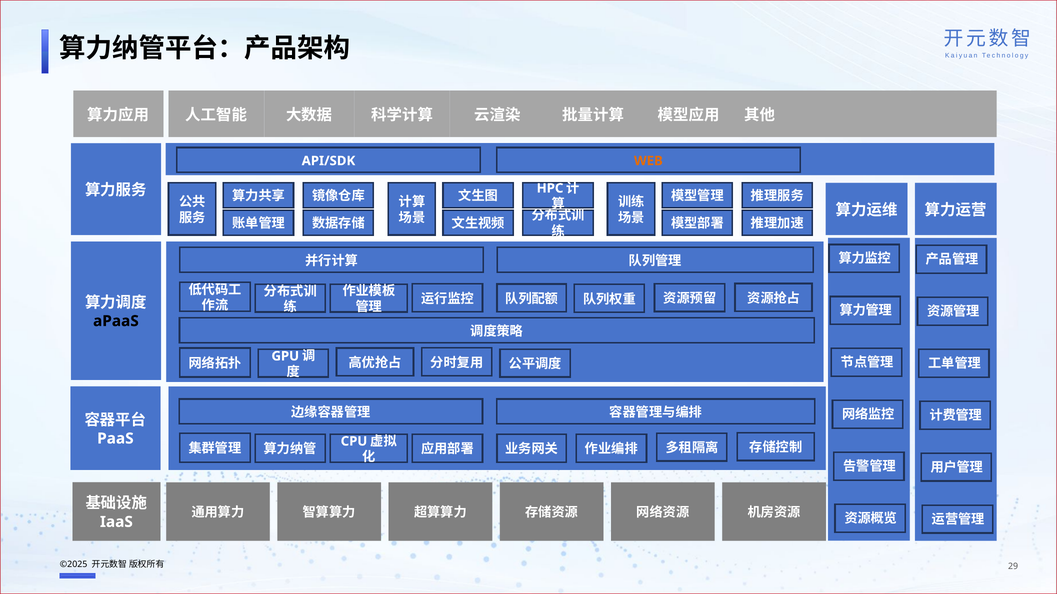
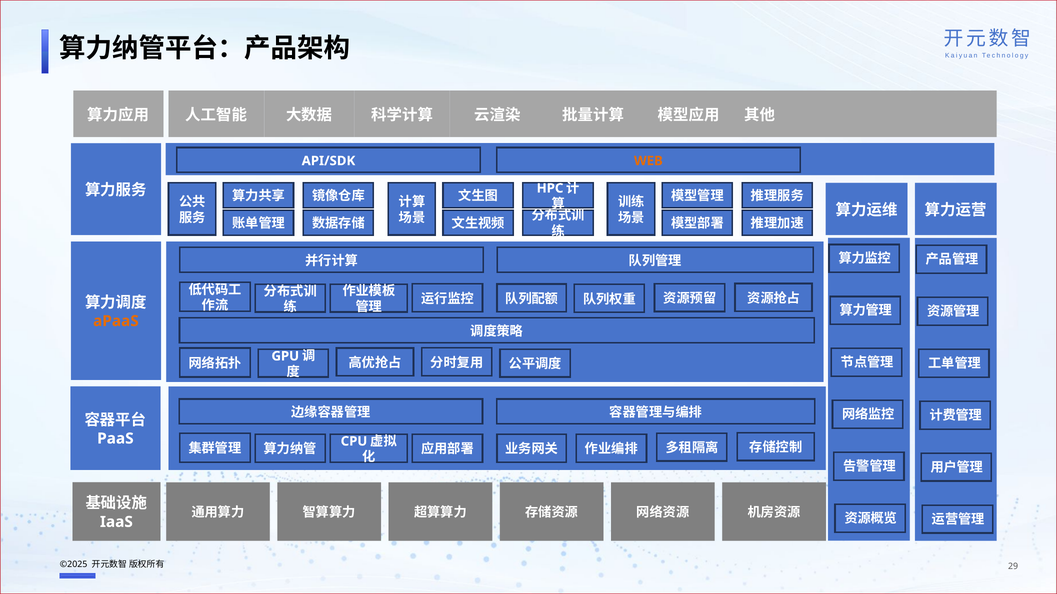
aPaaS colour: black -> orange (116, 321)
